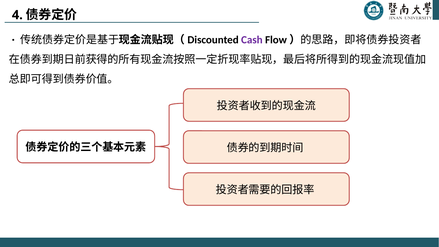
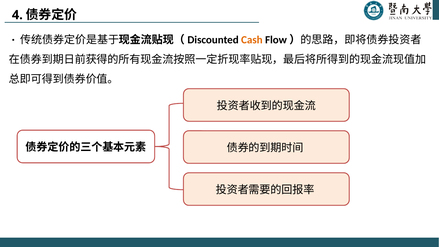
Cash colour: purple -> orange (252, 40)
